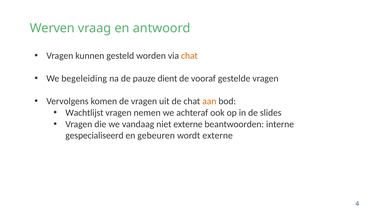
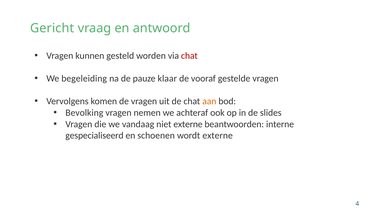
Werven: Werven -> Gericht (52, 28)
chat colour: orange -> red (189, 56)
dient: dient -> klaar (167, 78)
Wachtlijst: Wachtlijst -> Bevolking (84, 113)
gebeuren: gebeuren -> schoenen (156, 135)
